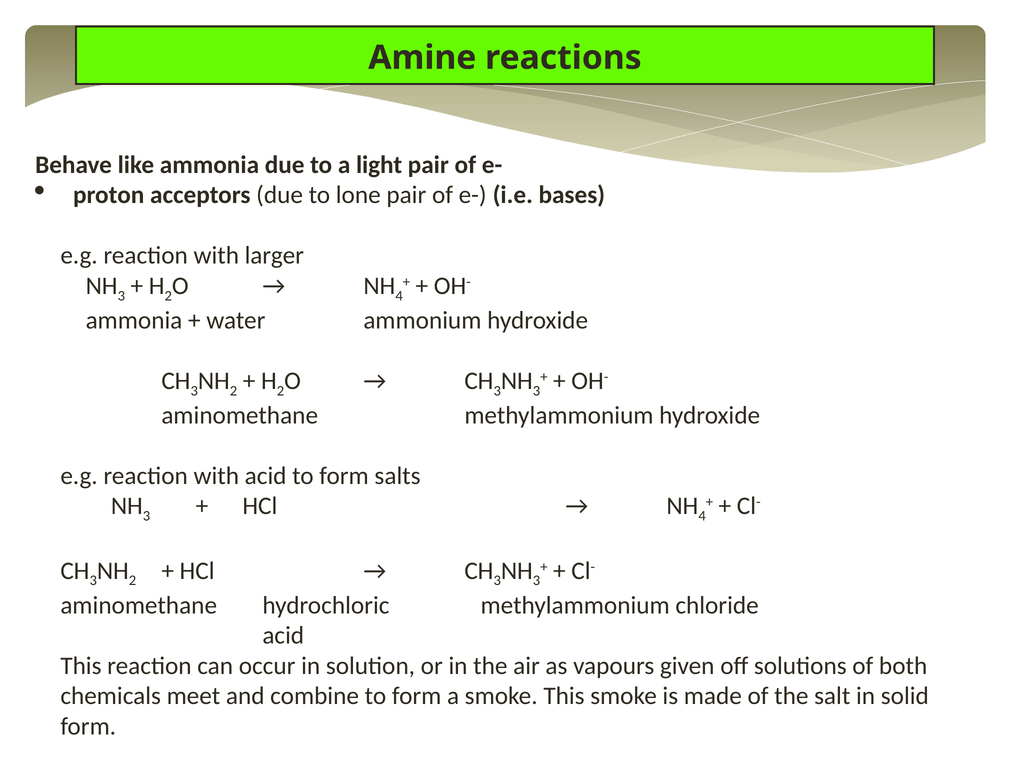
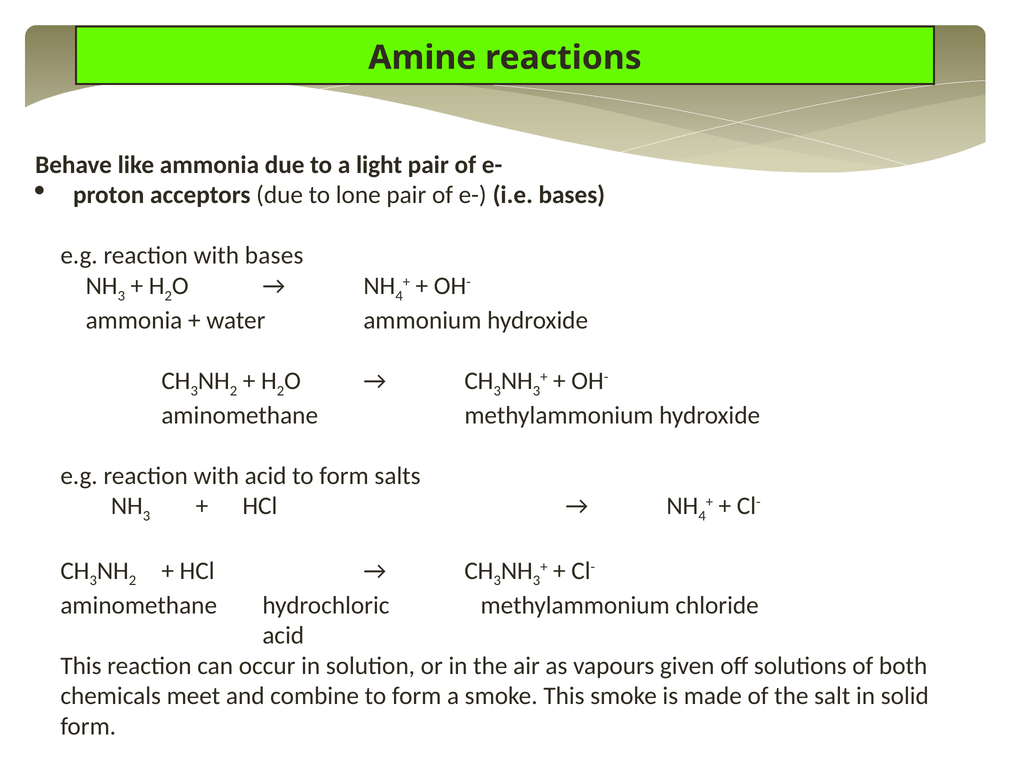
with larger: larger -> bases (274, 256)
